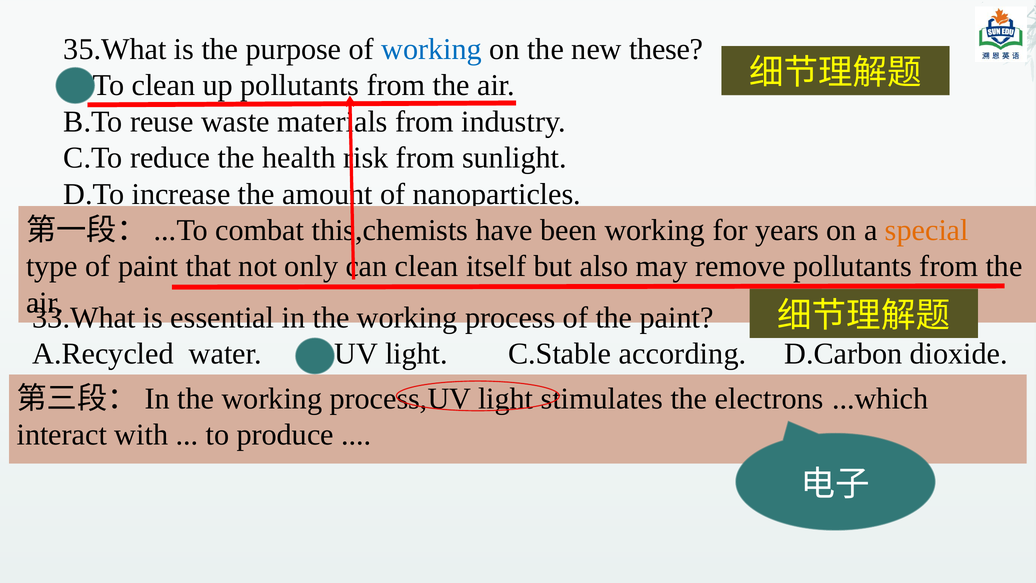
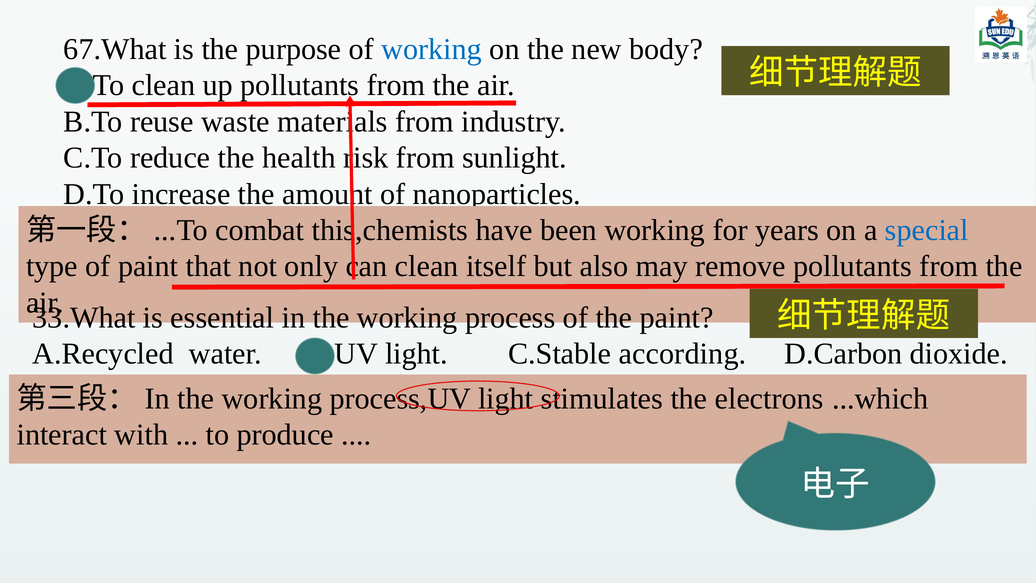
35.What: 35.What -> 67.What (115, 49)
these: these -> body (666, 49)
special colour: orange -> blue (927, 230)
